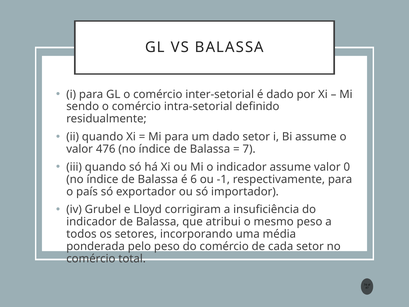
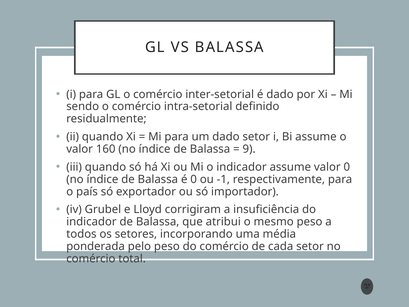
476: 476 -> 160 (106, 149)
7: 7 -> 9 (249, 149)
é 6: 6 -> 0 (194, 179)
